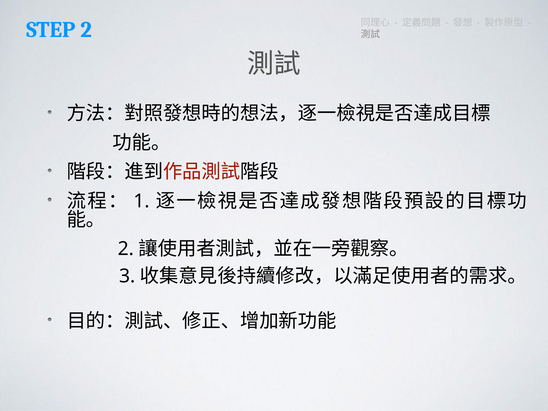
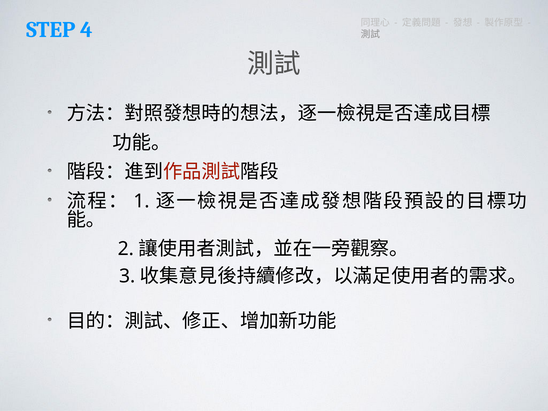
STEP 2: 2 -> 4 (86, 30)
